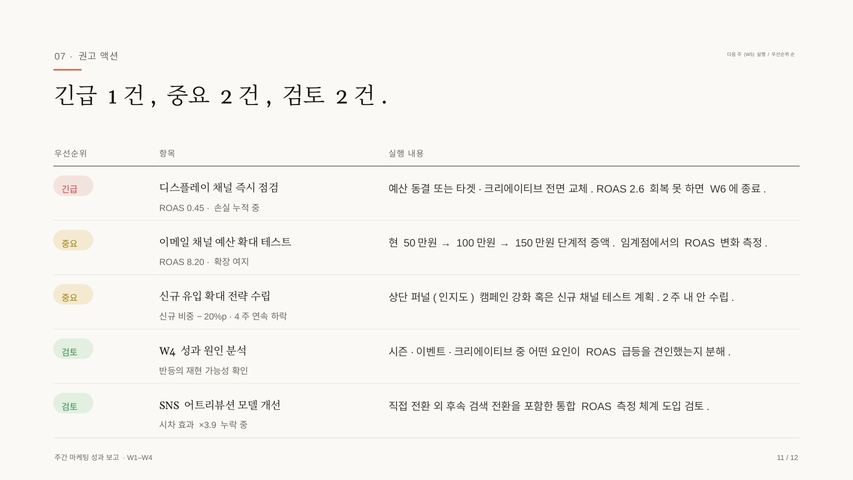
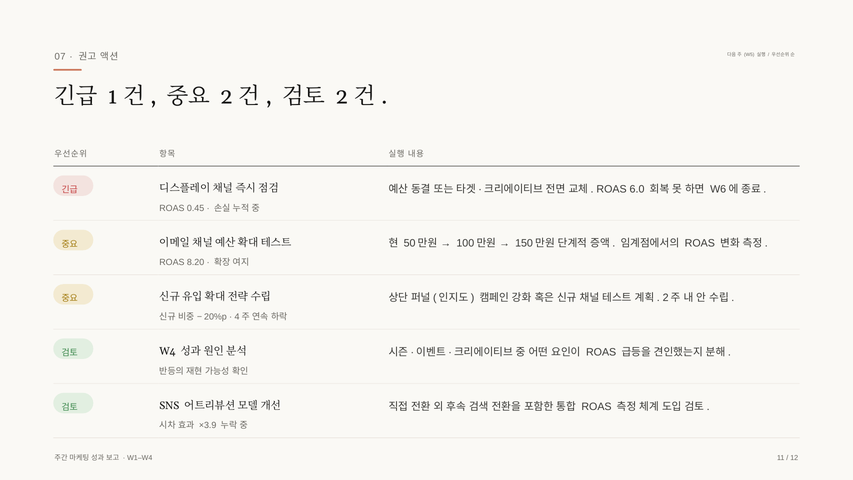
2.6: 2.6 -> 6.0 (637, 189)
